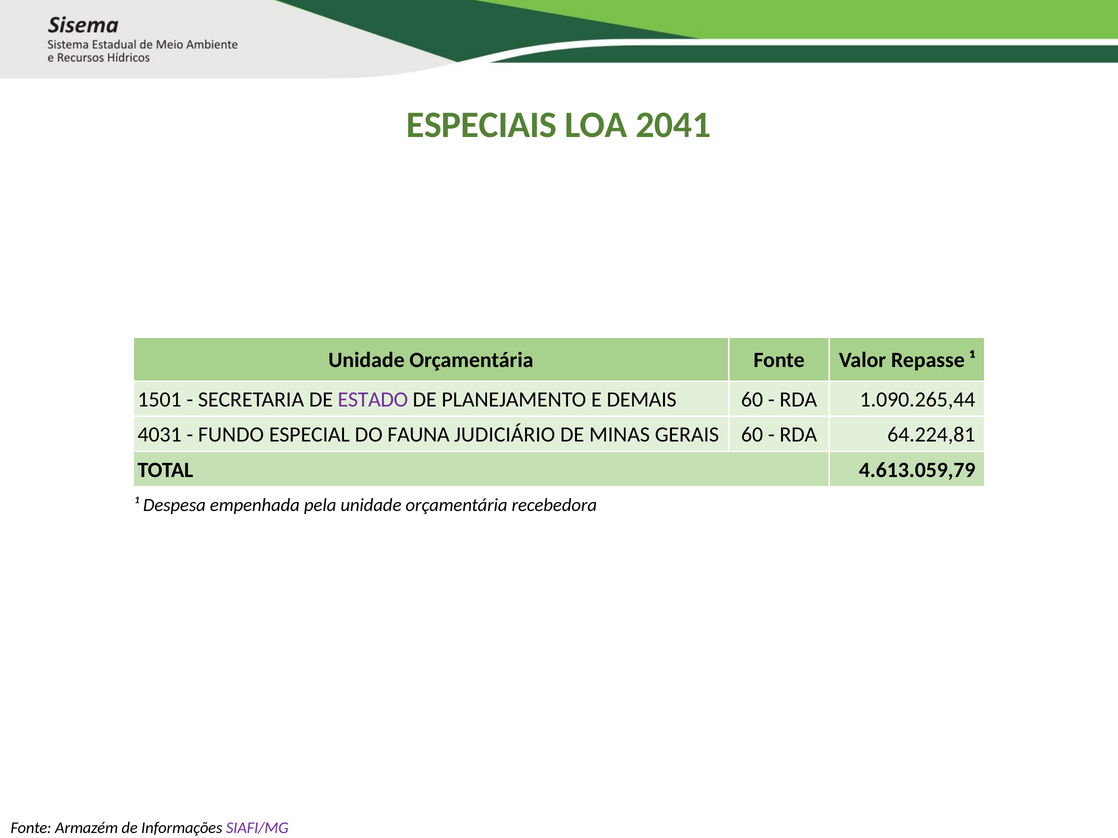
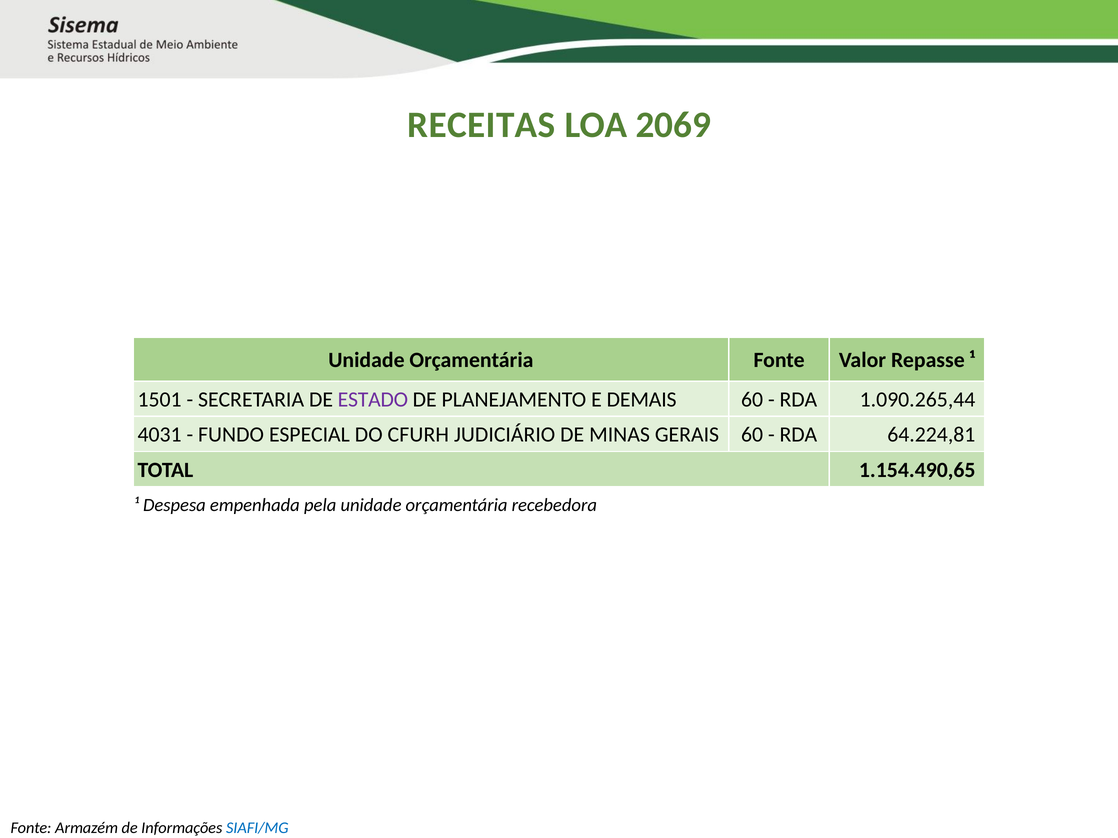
ESPECIAIS: ESPECIAIS -> RECEITAS (481, 125)
2041: 2041 -> 2069 (673, 125)
FAUNA: FAUNA -> CFURH (418, 435)
4.613.059,79: 4.613.059,79 -> 1.154.490,65 (917, 470)
SIAFI/MG colour: purple -> blue (257, 829)
